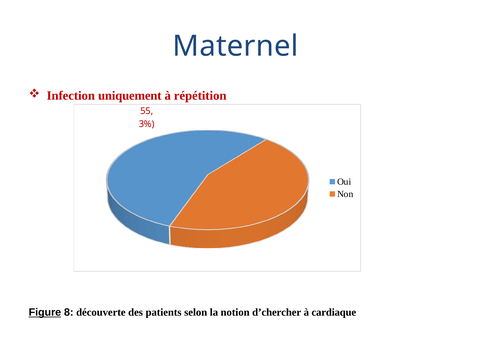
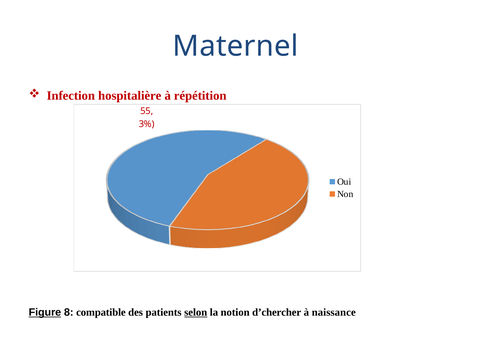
uniquement: uniquement -> hospitalière (130, 96)
découverte: découverte -> compatible (101, 313)
selon underline: none -> present (196, 313)
cardiaque: cardiaque -> naissance (334, 313)
